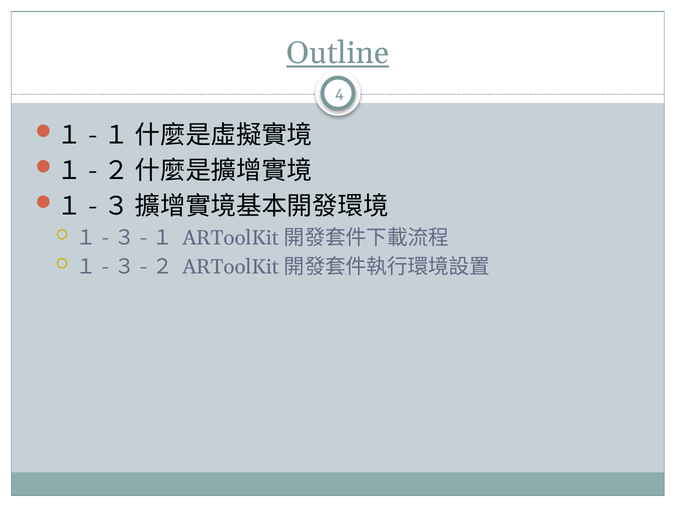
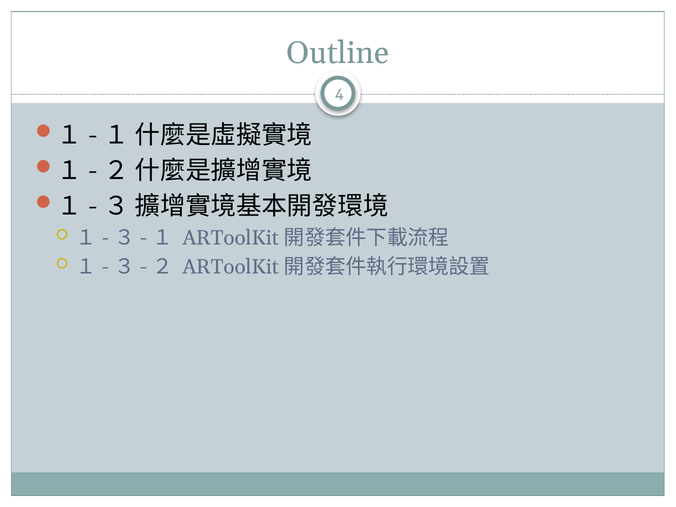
Outline underline: present -> none (338, 53)
